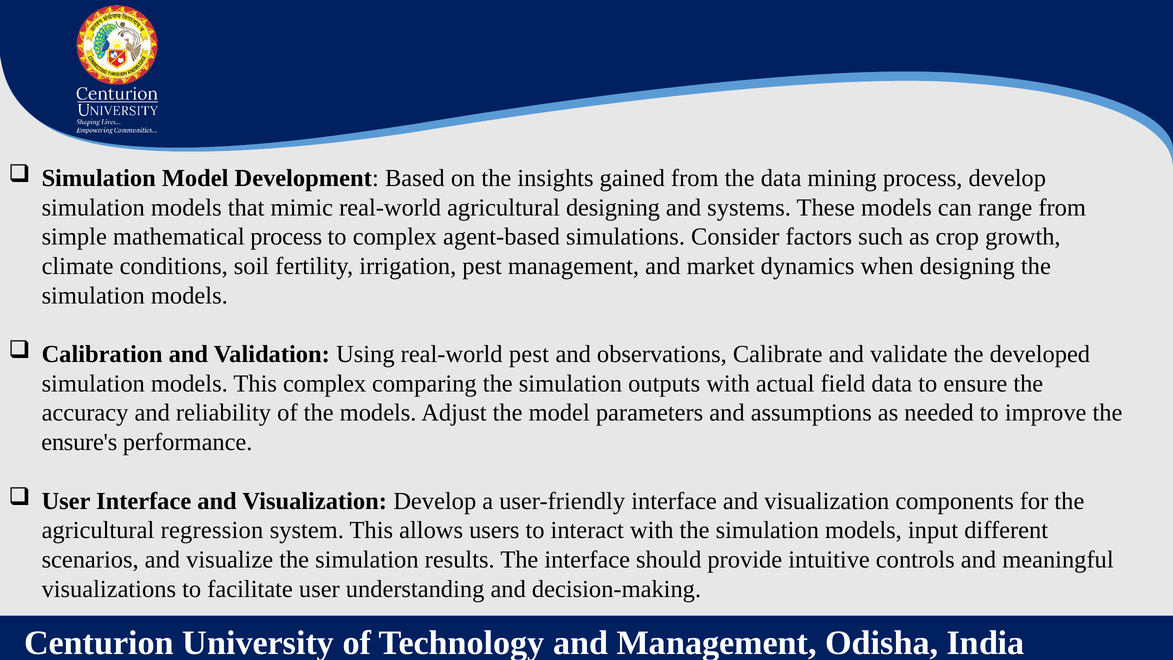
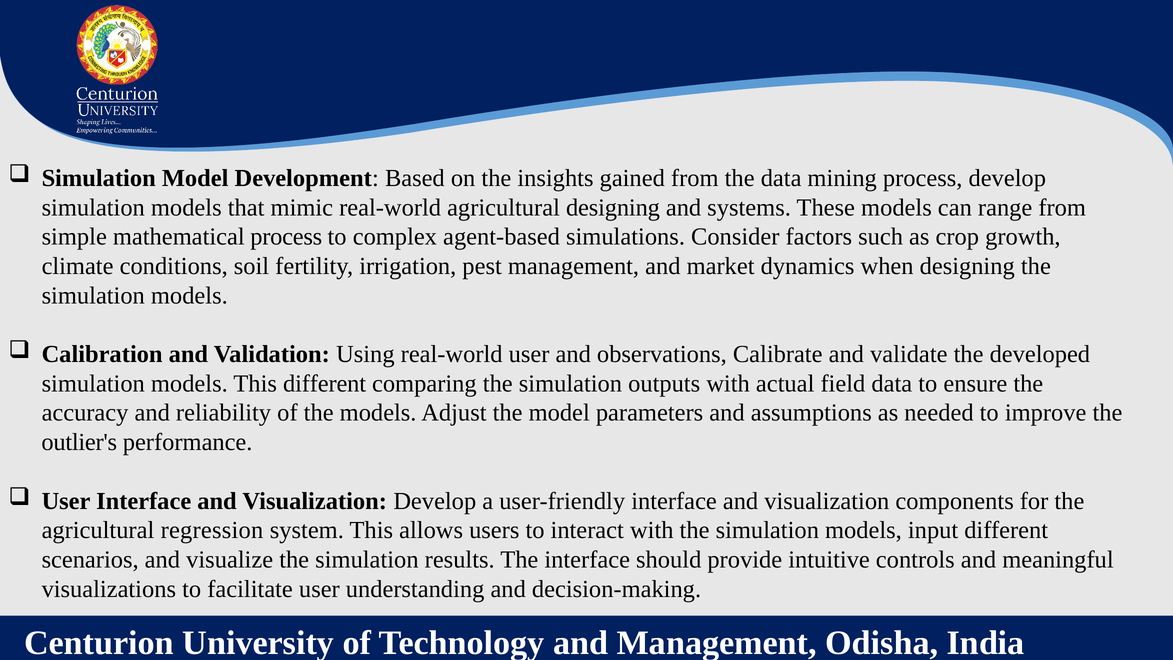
real-world pest: pest -> user (529, 354)
This complex: complex -> different (325, 383)
ensure's: ensure's -> outlier's (79, 442)
